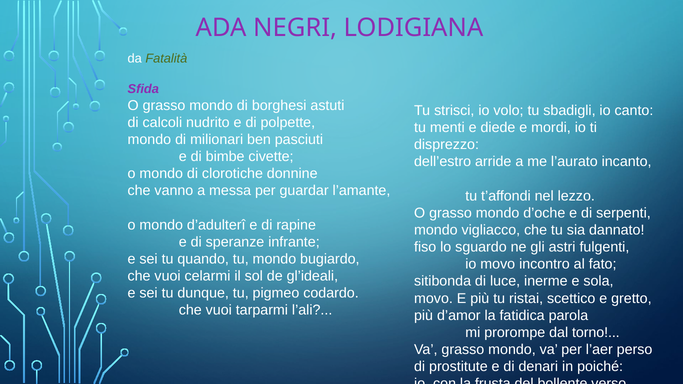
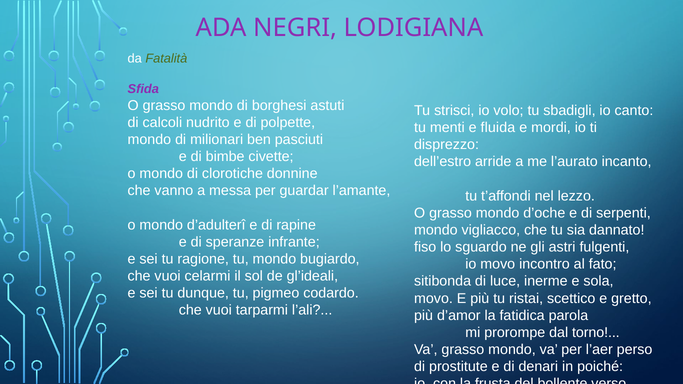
diede: diede -> fluida (498, 128)
quando: quando -> ragione (203, 259)
